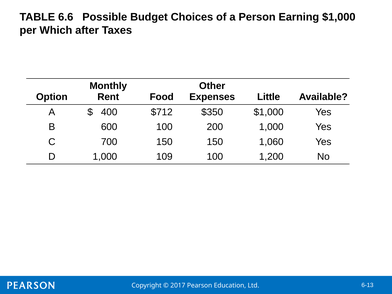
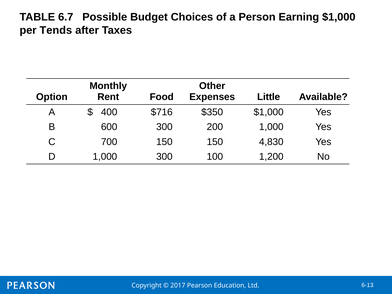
6.6: 6.6 -> 6.7 (66, 17)
Which: Which -> Tends (56, 30)
$712: $712 -> $716 (162, 112)
600 100: 100 -> 300 (164, 127)
1,060: 1,060 -> 4,830 (271, 142)
1,000 109: 109 -> 300 (164, 157)
